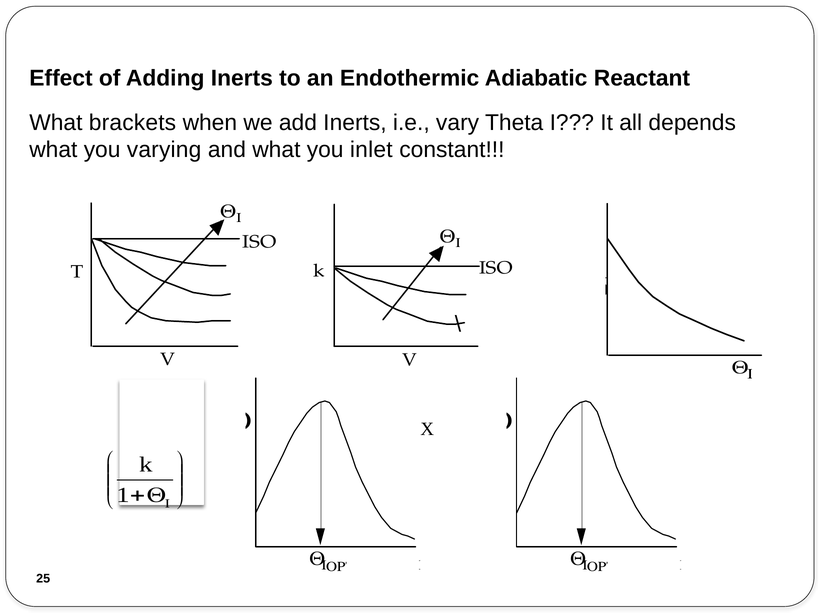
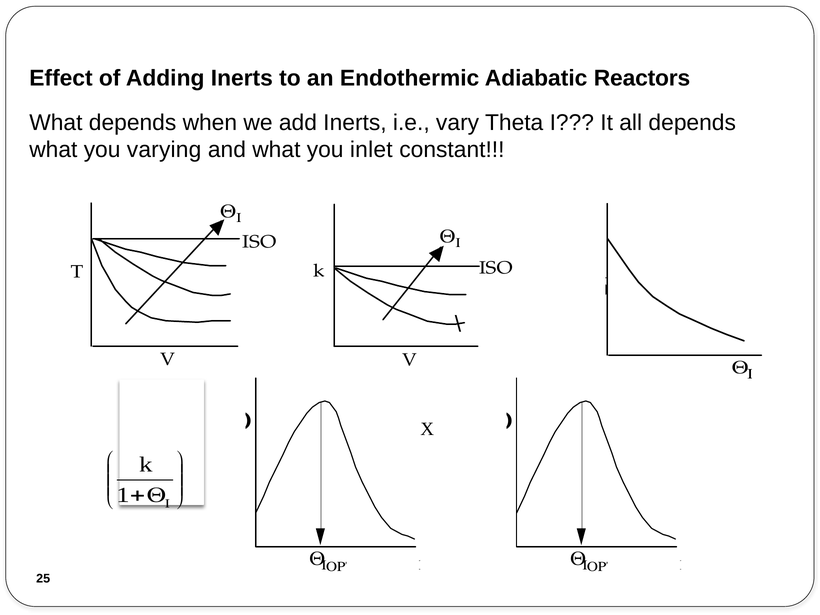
Reactant: Reactant -> Reactors (642, 78)
What brackets: brackets -> depends (133, 122)
